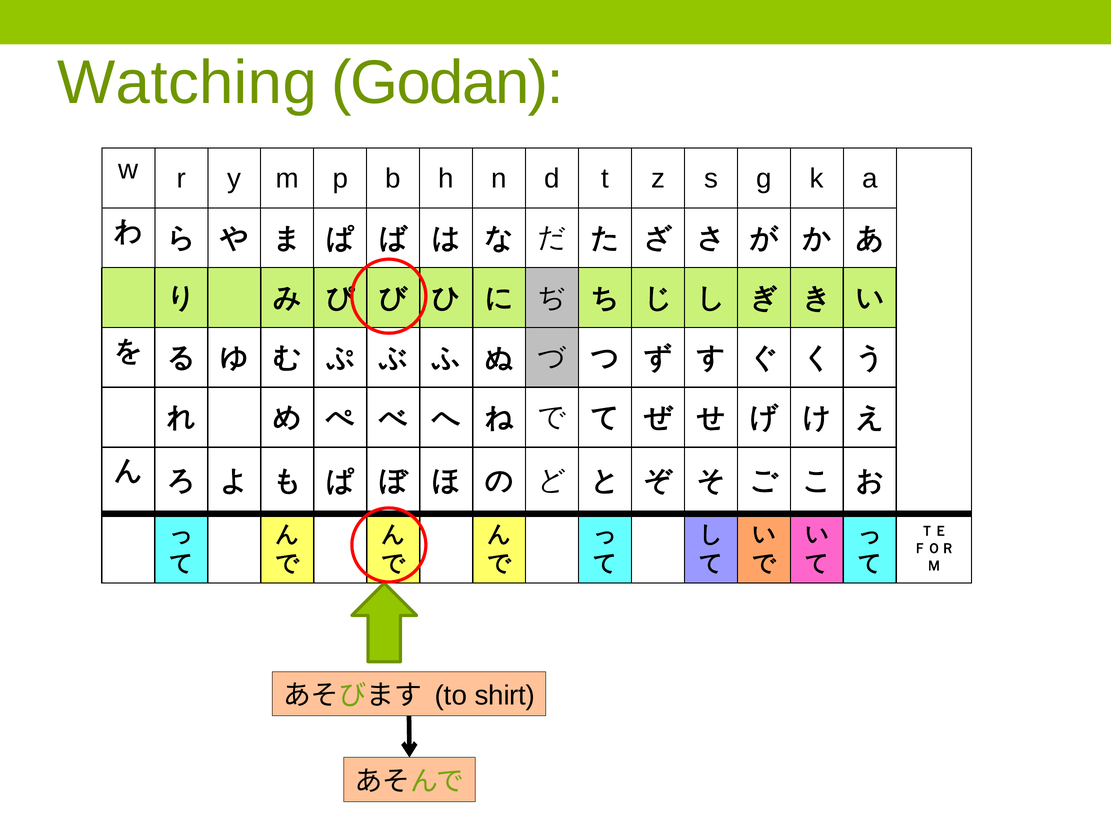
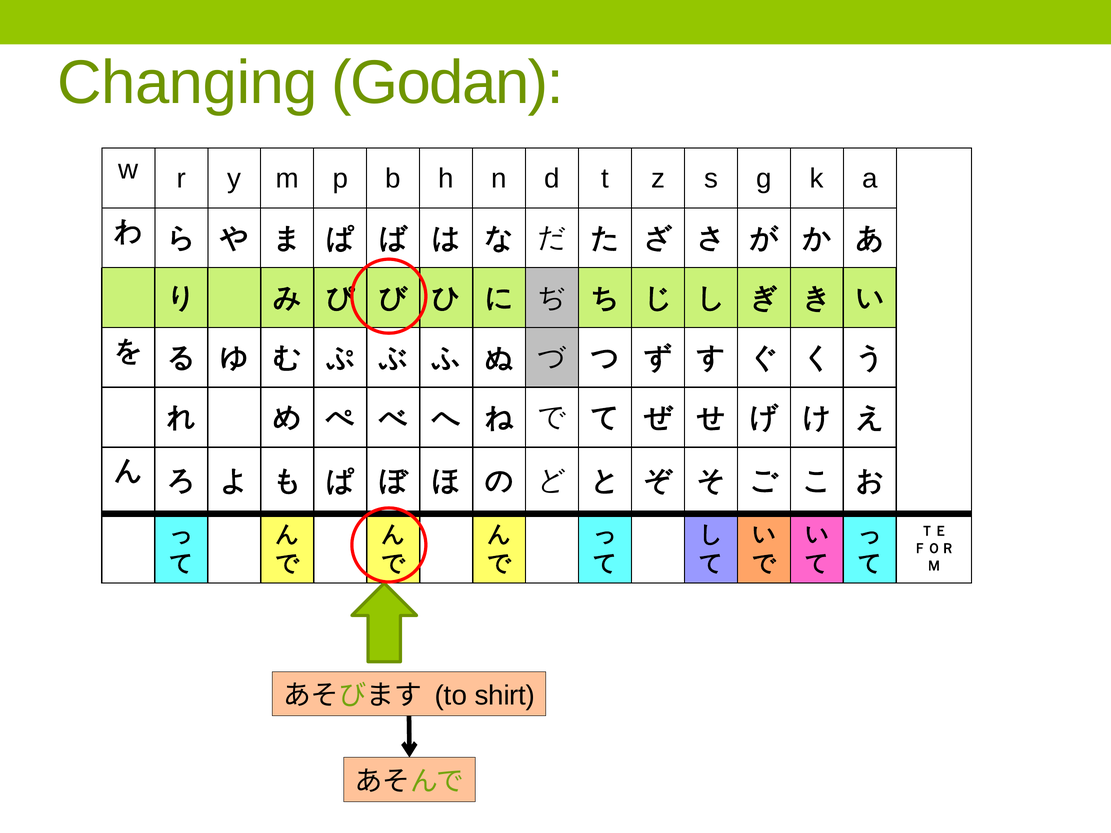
Watching: Watching -> Changing (188, 83)
